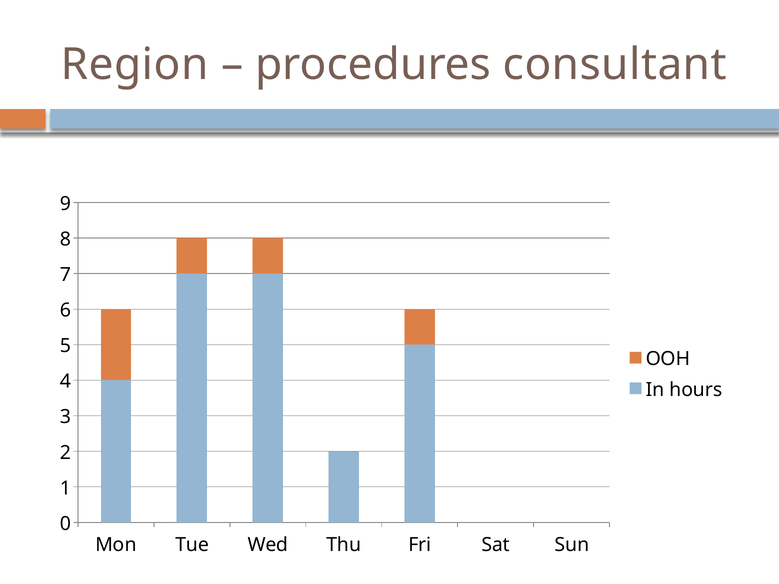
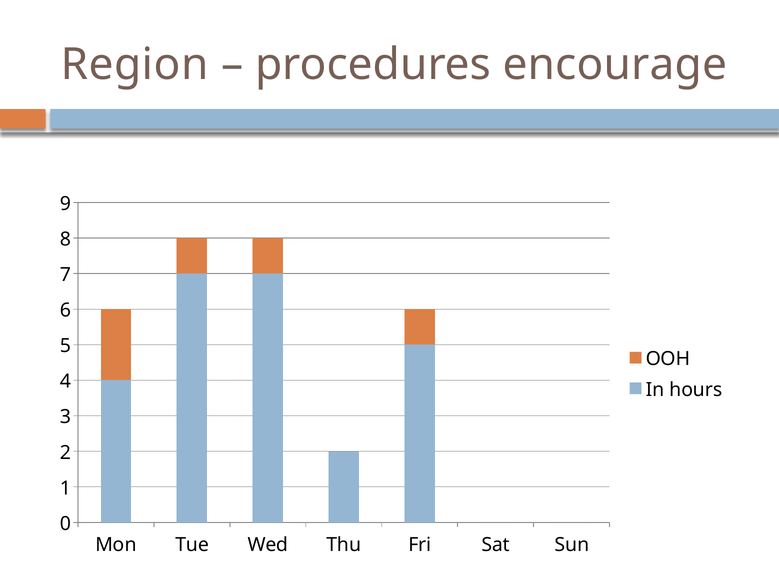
consultant: consultant -> encourage (615, 65)
